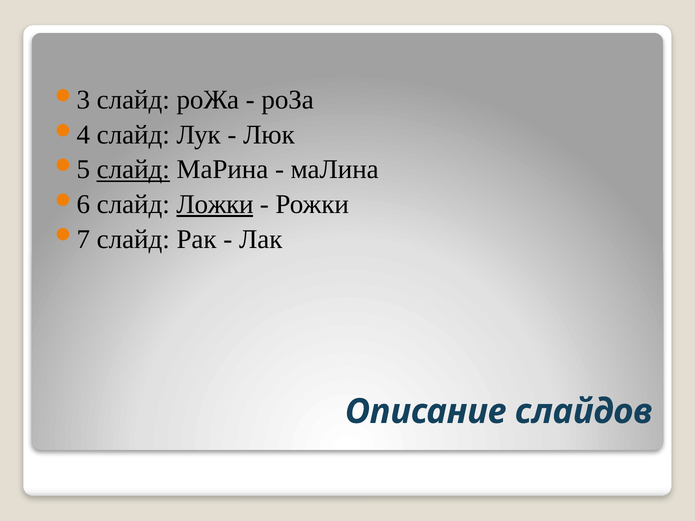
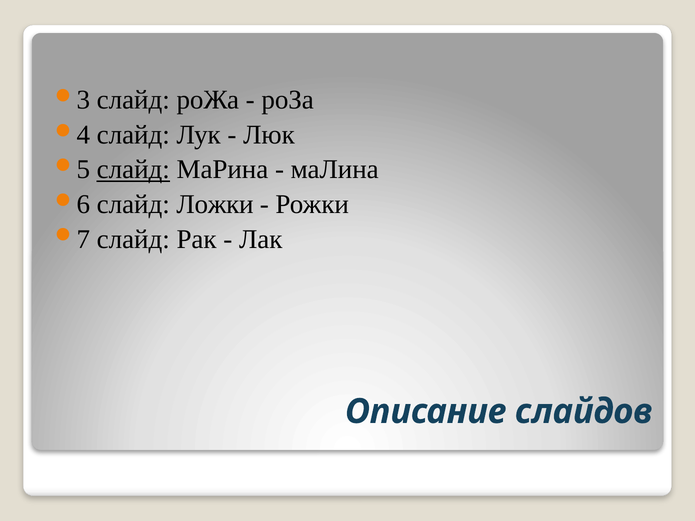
Ложки underline: present -> none (215, 204)
